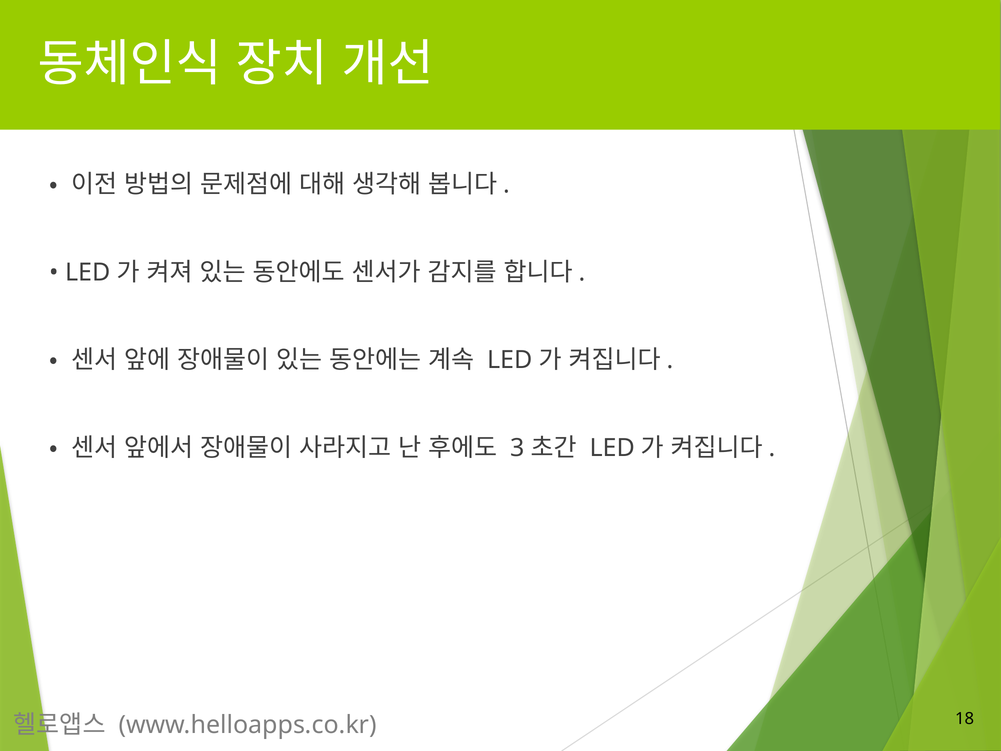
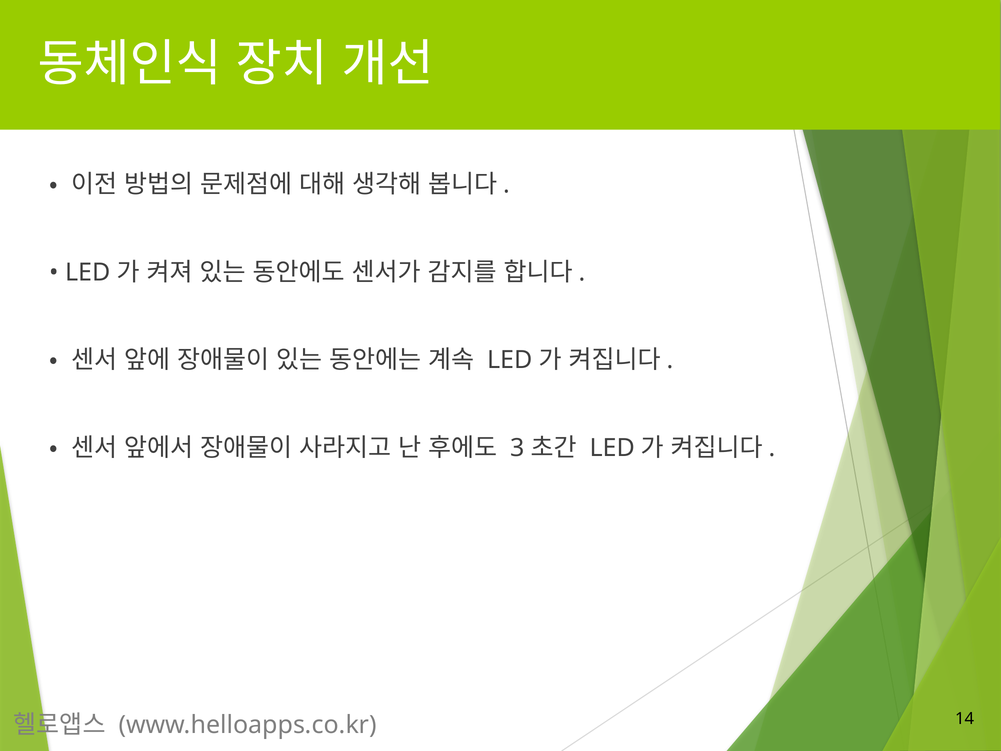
18: 18 -> 14 (965, 718)
